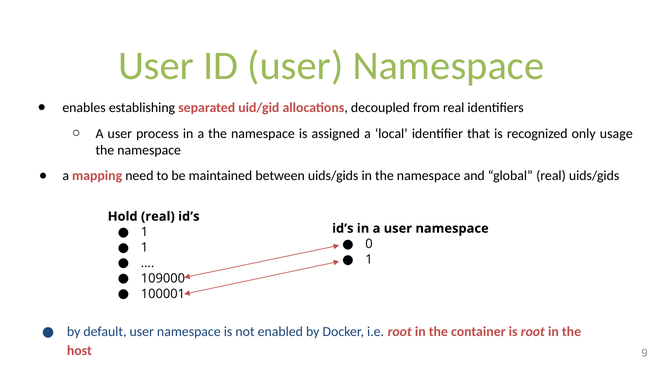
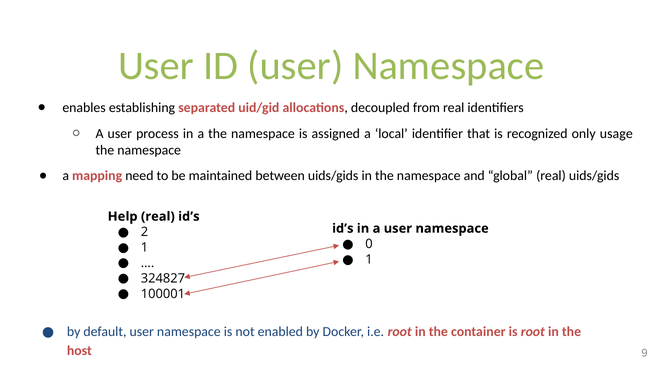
Hold: Hold -> Help (123, 216)
1: 1 -> 2 (145, 232)
109000: 109000 -> 324827 (163, 278)
